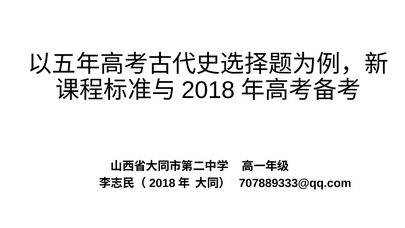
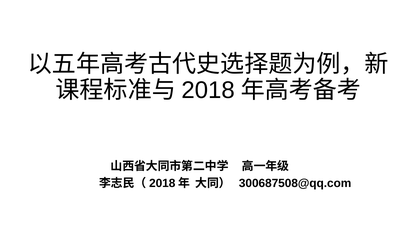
707889333@qq.com: 707889333@qq.com -> 300687508@qq.com (295, 183)
